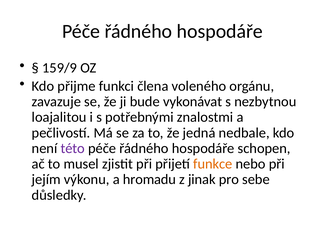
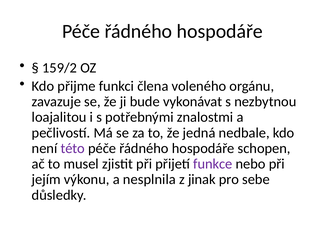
159/9: 159/9 -> 159/2 (60, 68)
funkce colour: orange -> purple (213, 164)
hromadu: hromadu -> nesplnila (149, 180)
